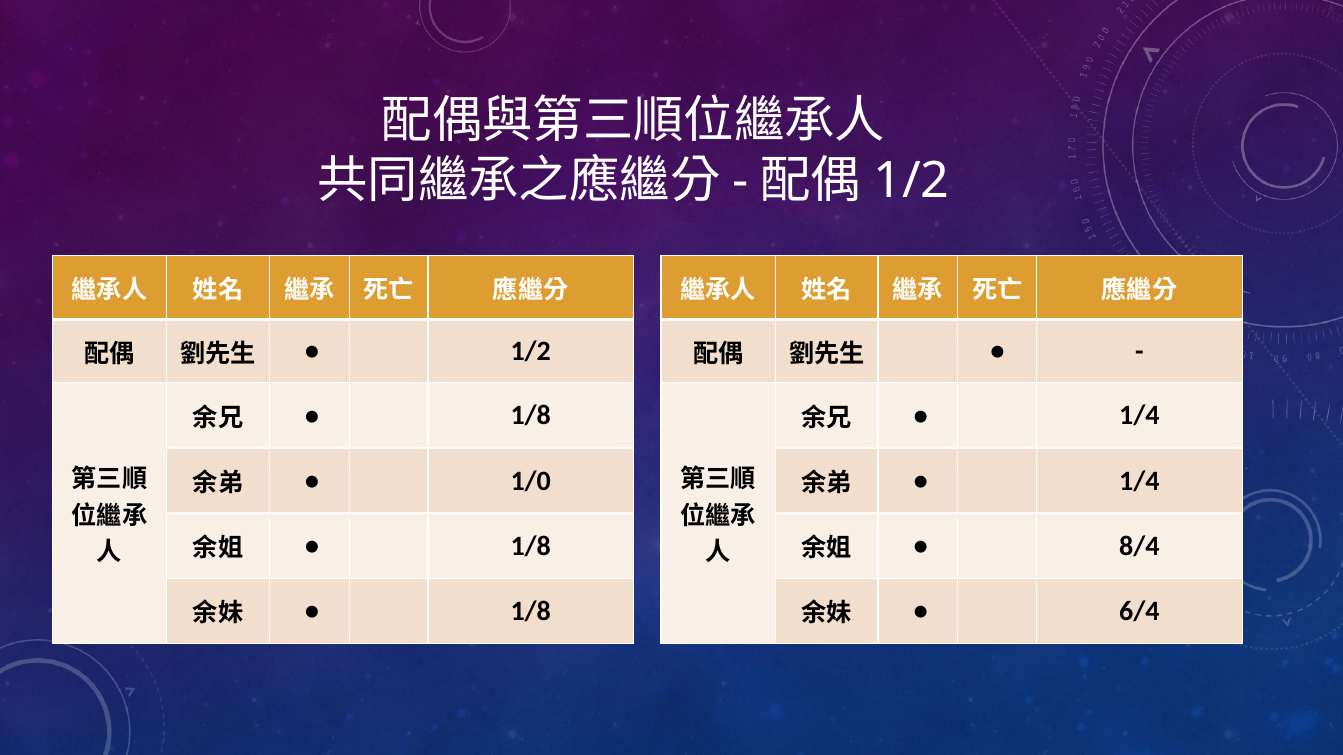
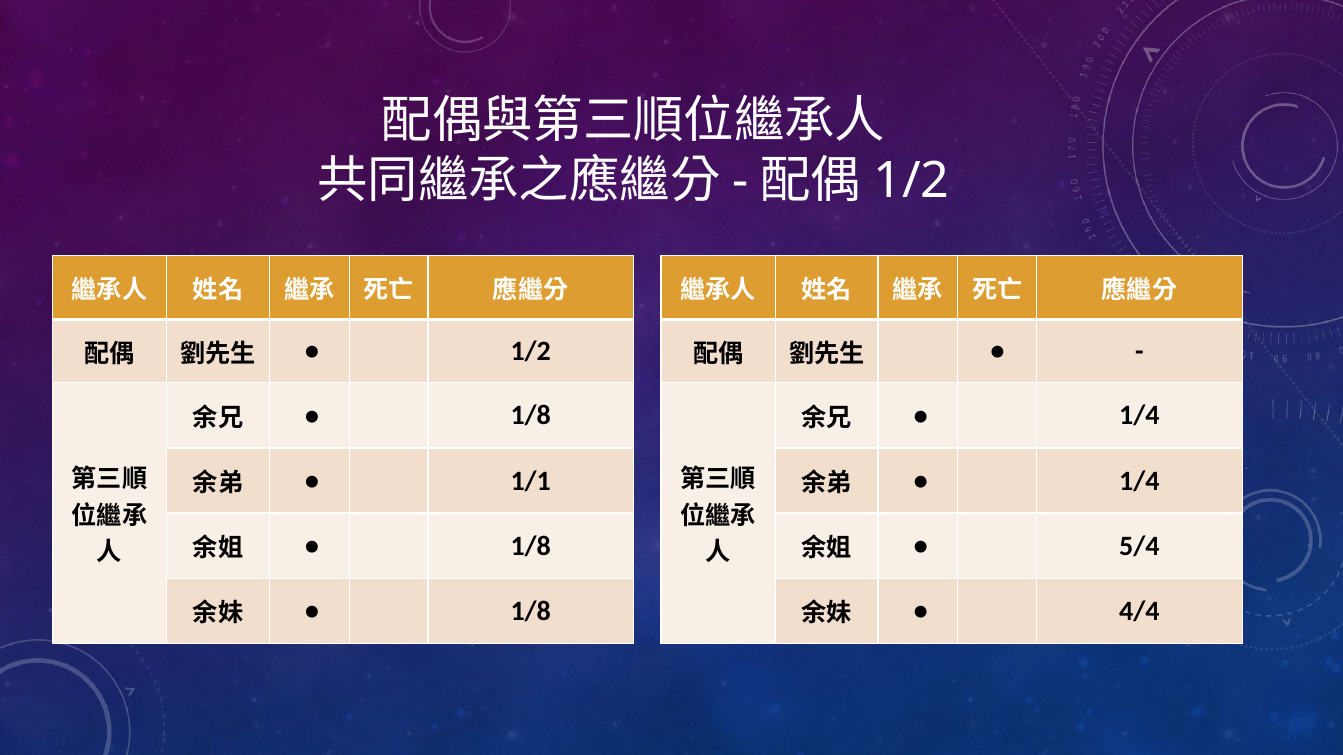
1/0: 1/0 -> 1/1 (531, 481)
8/4: 8/4 -> 5/4 (1139, 546)
6/4: 6/4 -> 4/4 (1139, 611)
